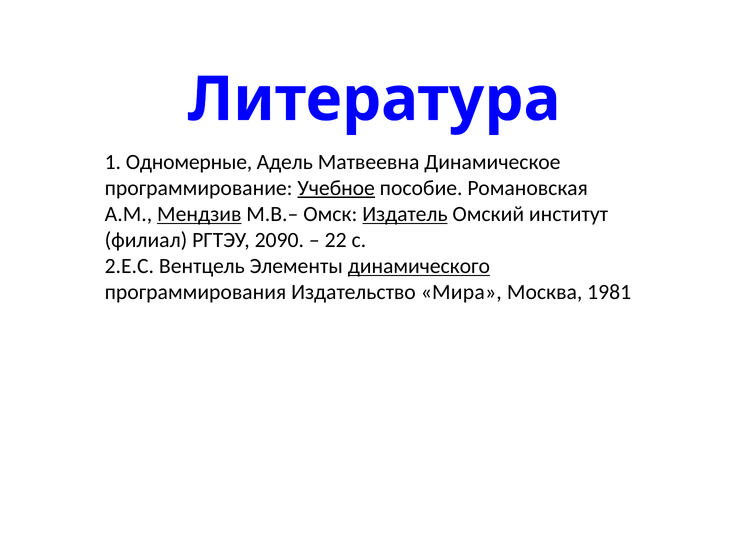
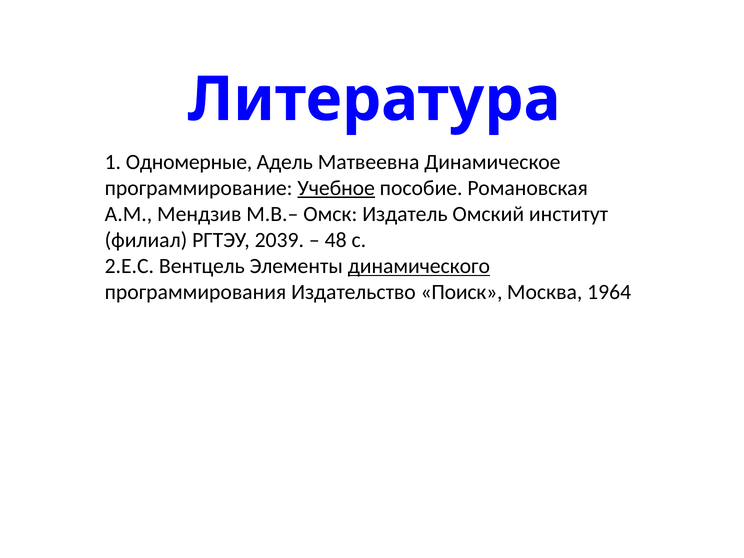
Мендзив underline: present -> none (199, 214)
Издатель underline: present -> none (405, 214)
2090: 2090 -> 2039 (279, 240)
22: 22 -> 48 (336, 240)
Мира: Мира -> Поиск (461, 292)
1981: 1981 -> 1964 (609, 292)
